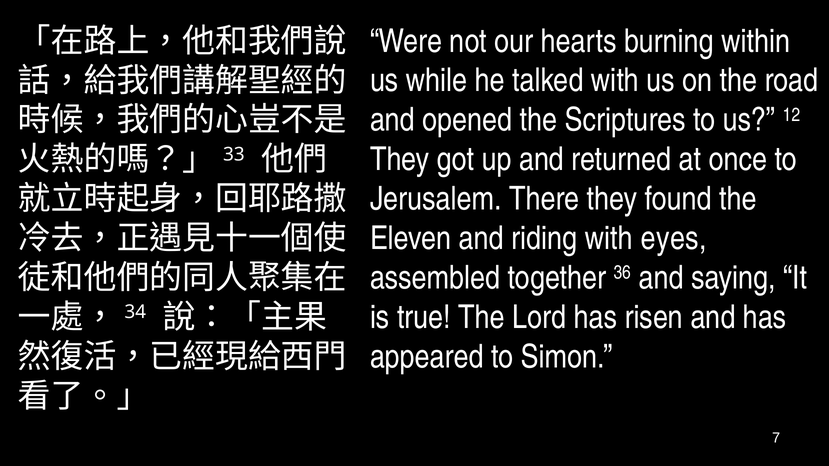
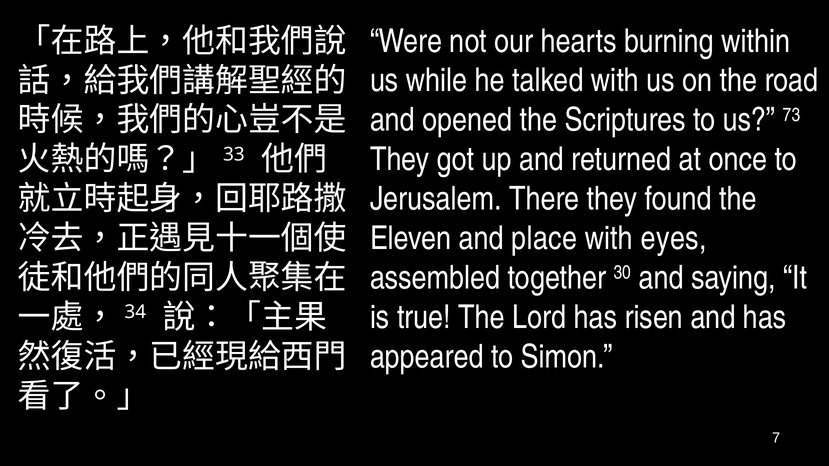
12: 12 -> 73 (792, 115)
riding: riding -> place (544, 239)
36: 36 -> 30 (622, 273)
